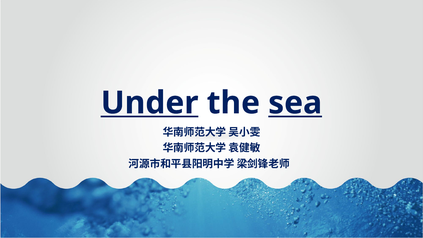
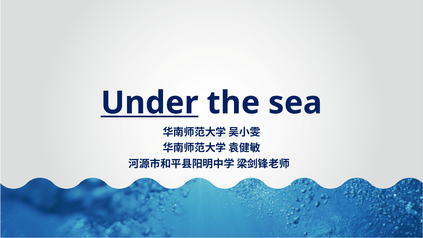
sea underline: present -> none (295, 103)
